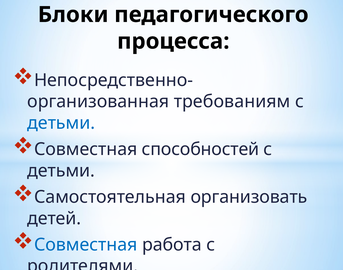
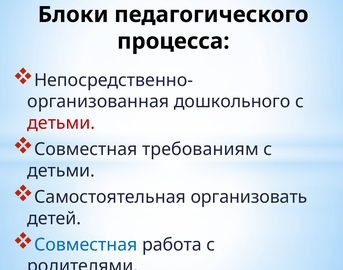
требованиям: требованиям -> дошкольного (232, 102)
детьми colour: blue -> red (61, 123)
способностей: способностей -> требованиям (200, 149)
